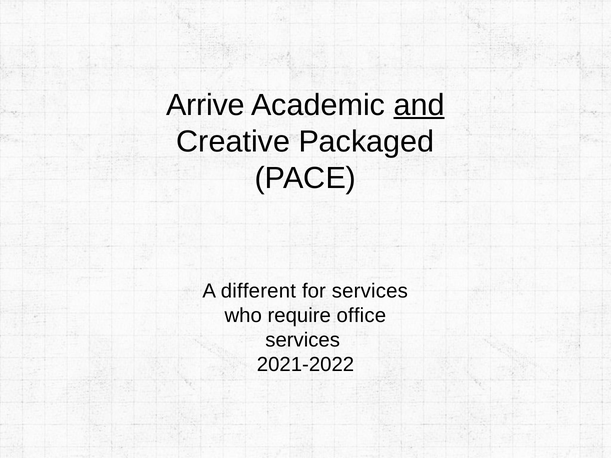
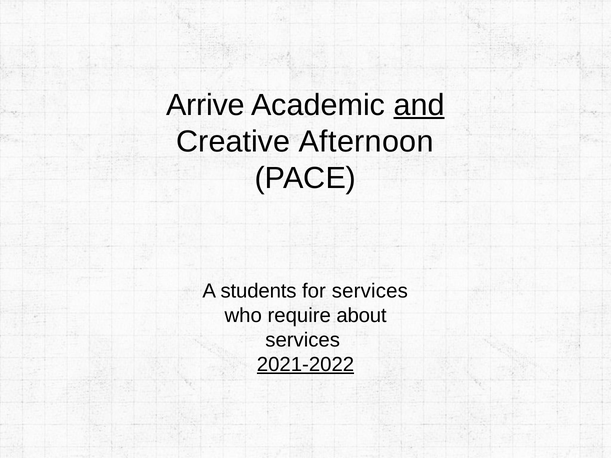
Packaged: Packaged -> Afternoon (366, 142)
different: different -> students (259, 291)
office: office -> about (362, 316)
2021-2022 underline: none -> present (305, 365)
